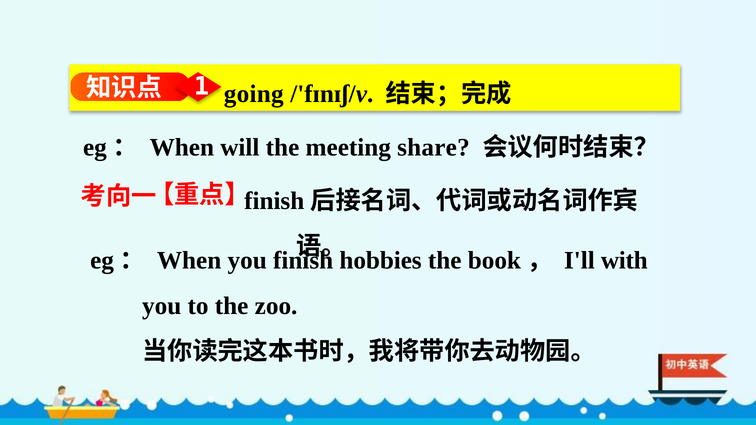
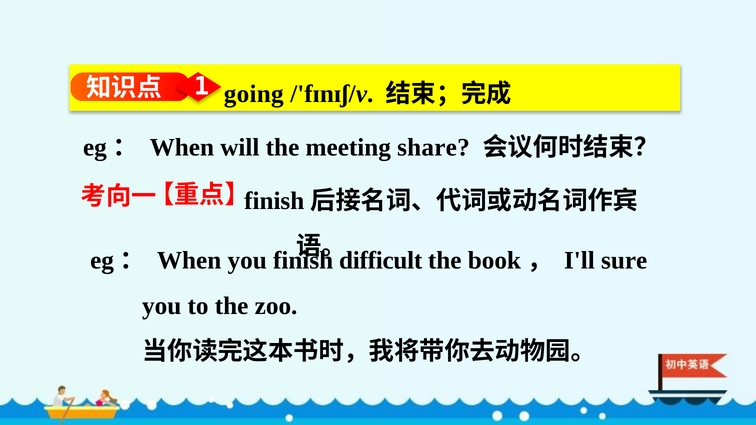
hobbies: hobbies -> difficult (381, 261)
with: with -> sure (624, 261)
